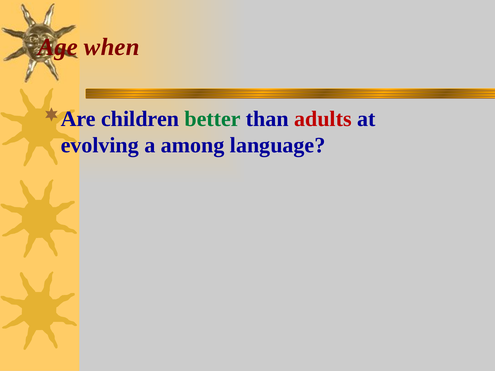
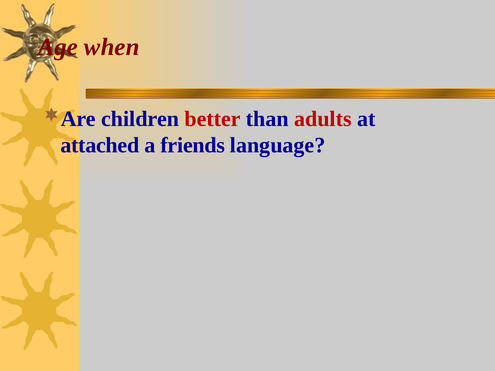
better colour: green -> red (213, 119)
evolving: evolving -> attached (100, 145)
among: among -> friends (193, 145)
